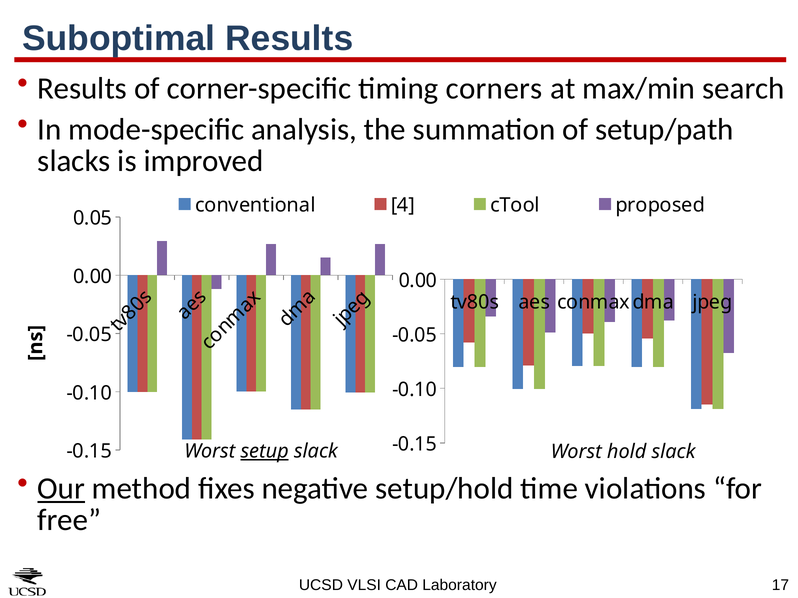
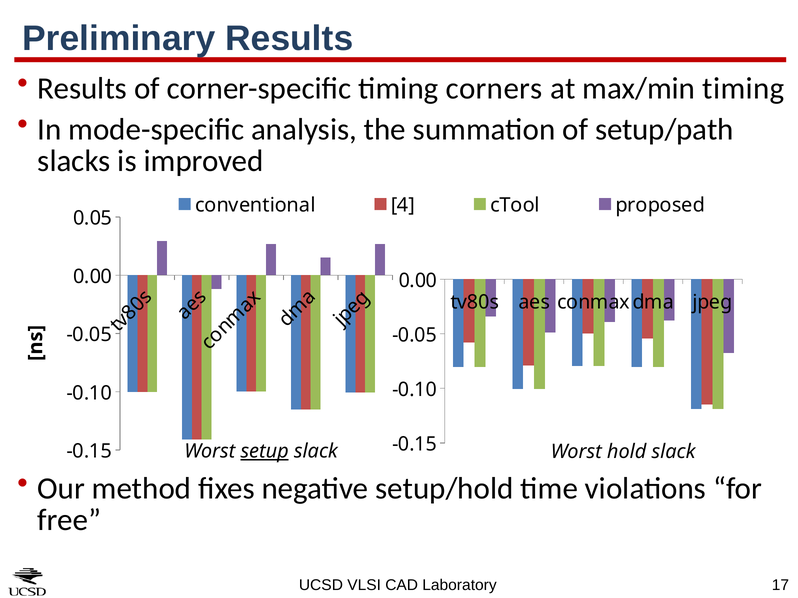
Suboptimal: Suboptimal -> Preliminary (119, 38)
max/min search: search -> timing (743, 89)
Our underline: present -> none (61, 489)
